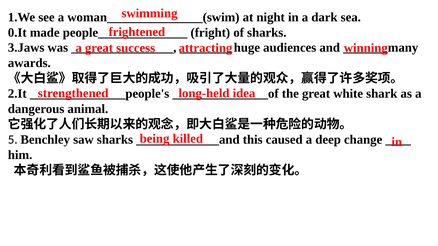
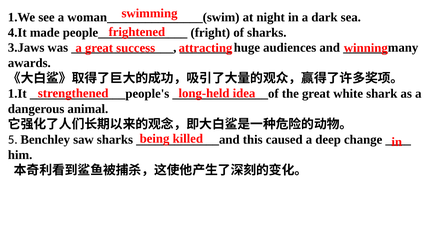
0.It: 0.It -> 4.It (17, 33)
2.It: 2.It -> 1.It (17, 94)
